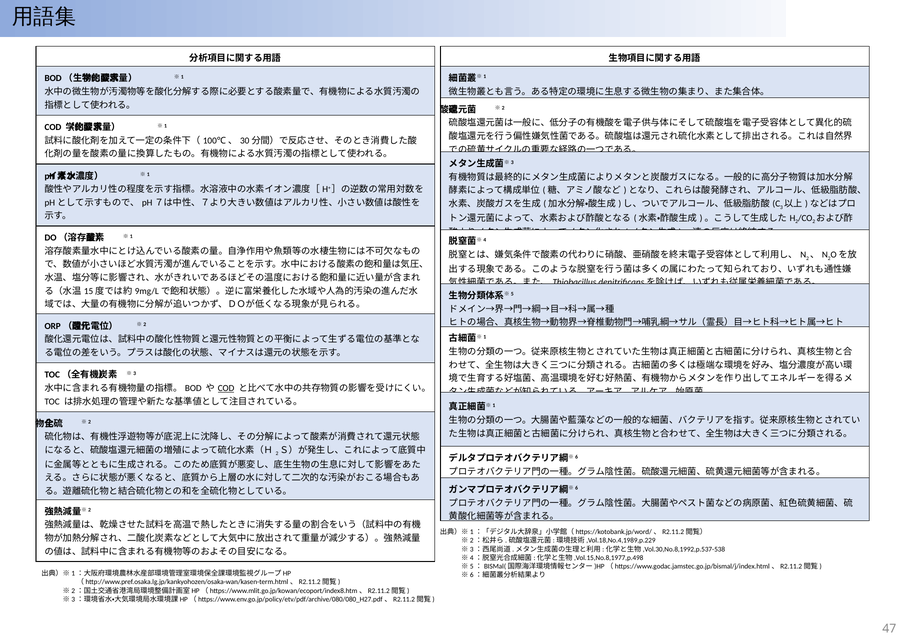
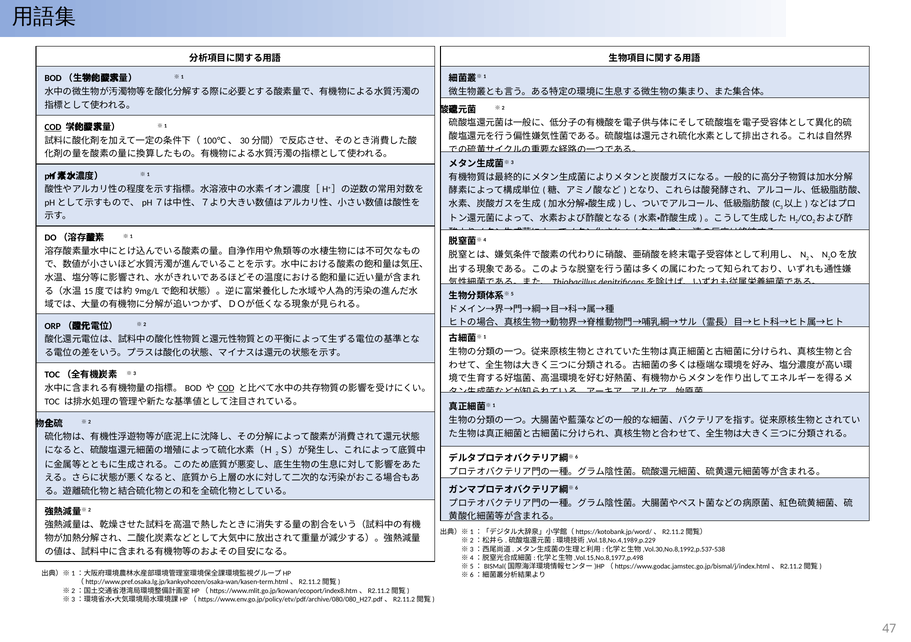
COD underline: none -> present (53, 127)
